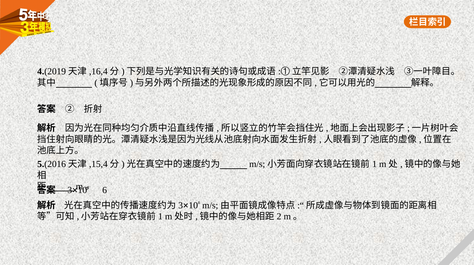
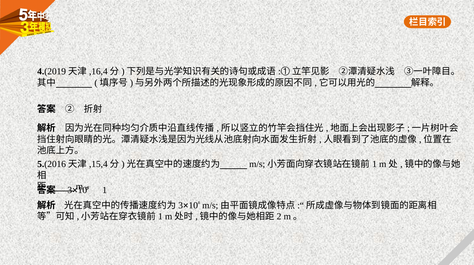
6: 6 -> 1 (105, 190)
